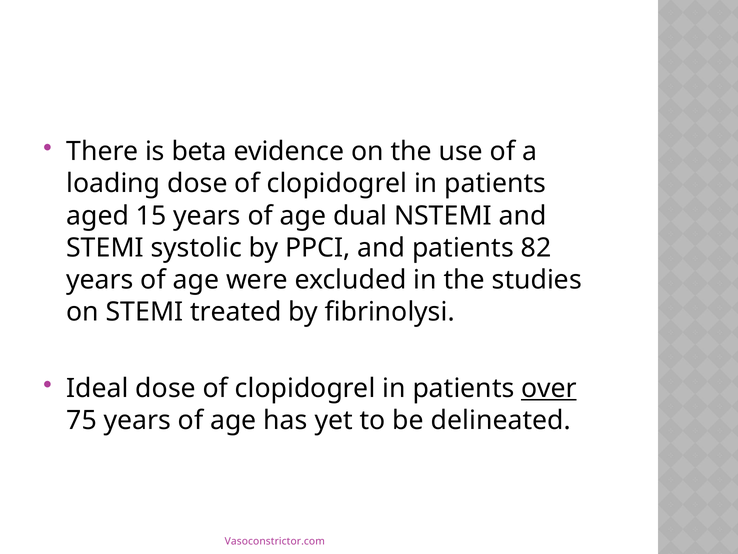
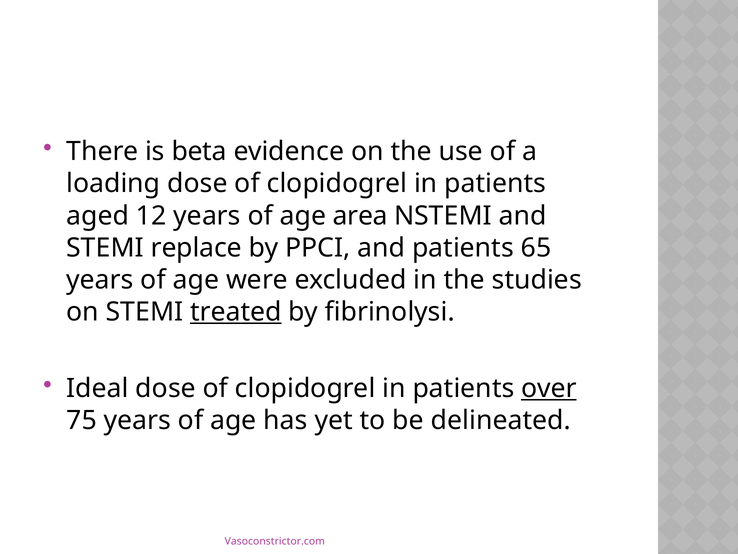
15: 15 -> 12 (151, 216)
dual: dual -> area (360, 216)
systolic: systolic -> replace (196, 248)
82: 82 -> 65 (536, 248)
treated underline: none -> present (236, 312)
